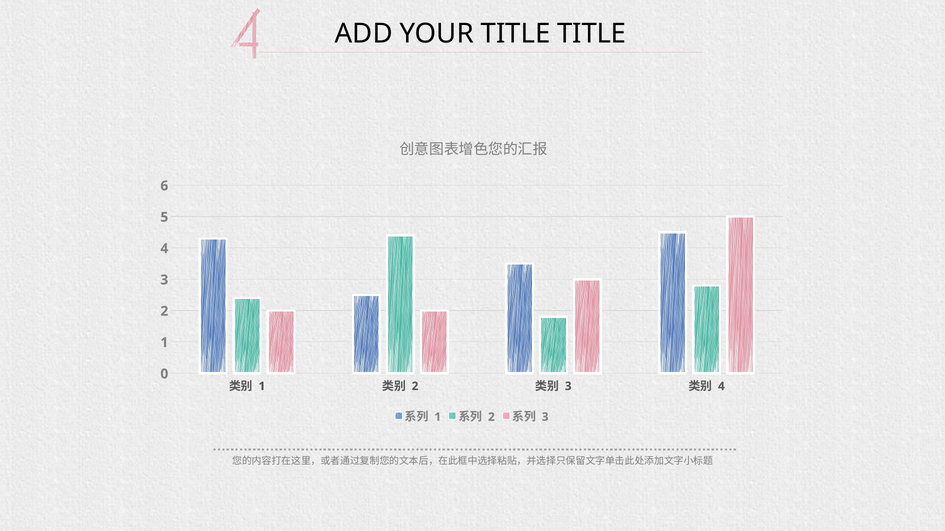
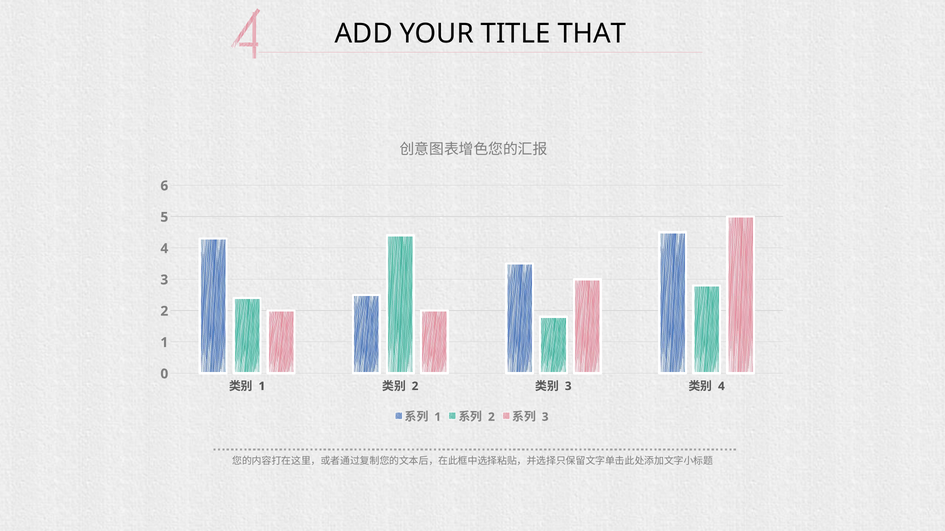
TITLE TITLE: TITLE -> THAT (592, 34)
